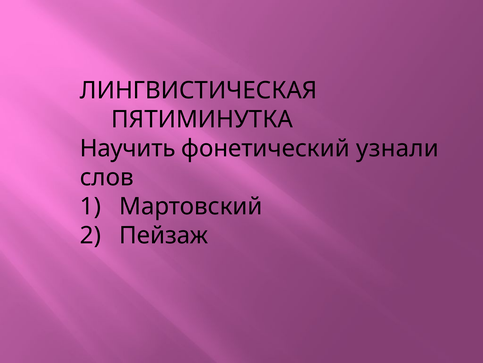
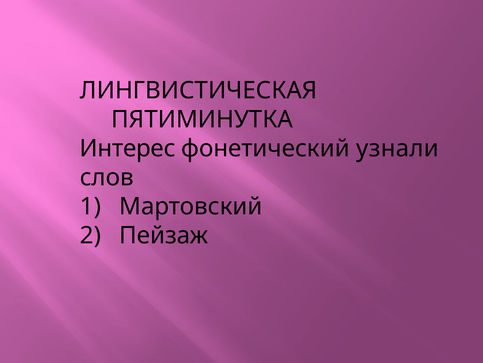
Научить: Научить -> Интерес (128, 148)
